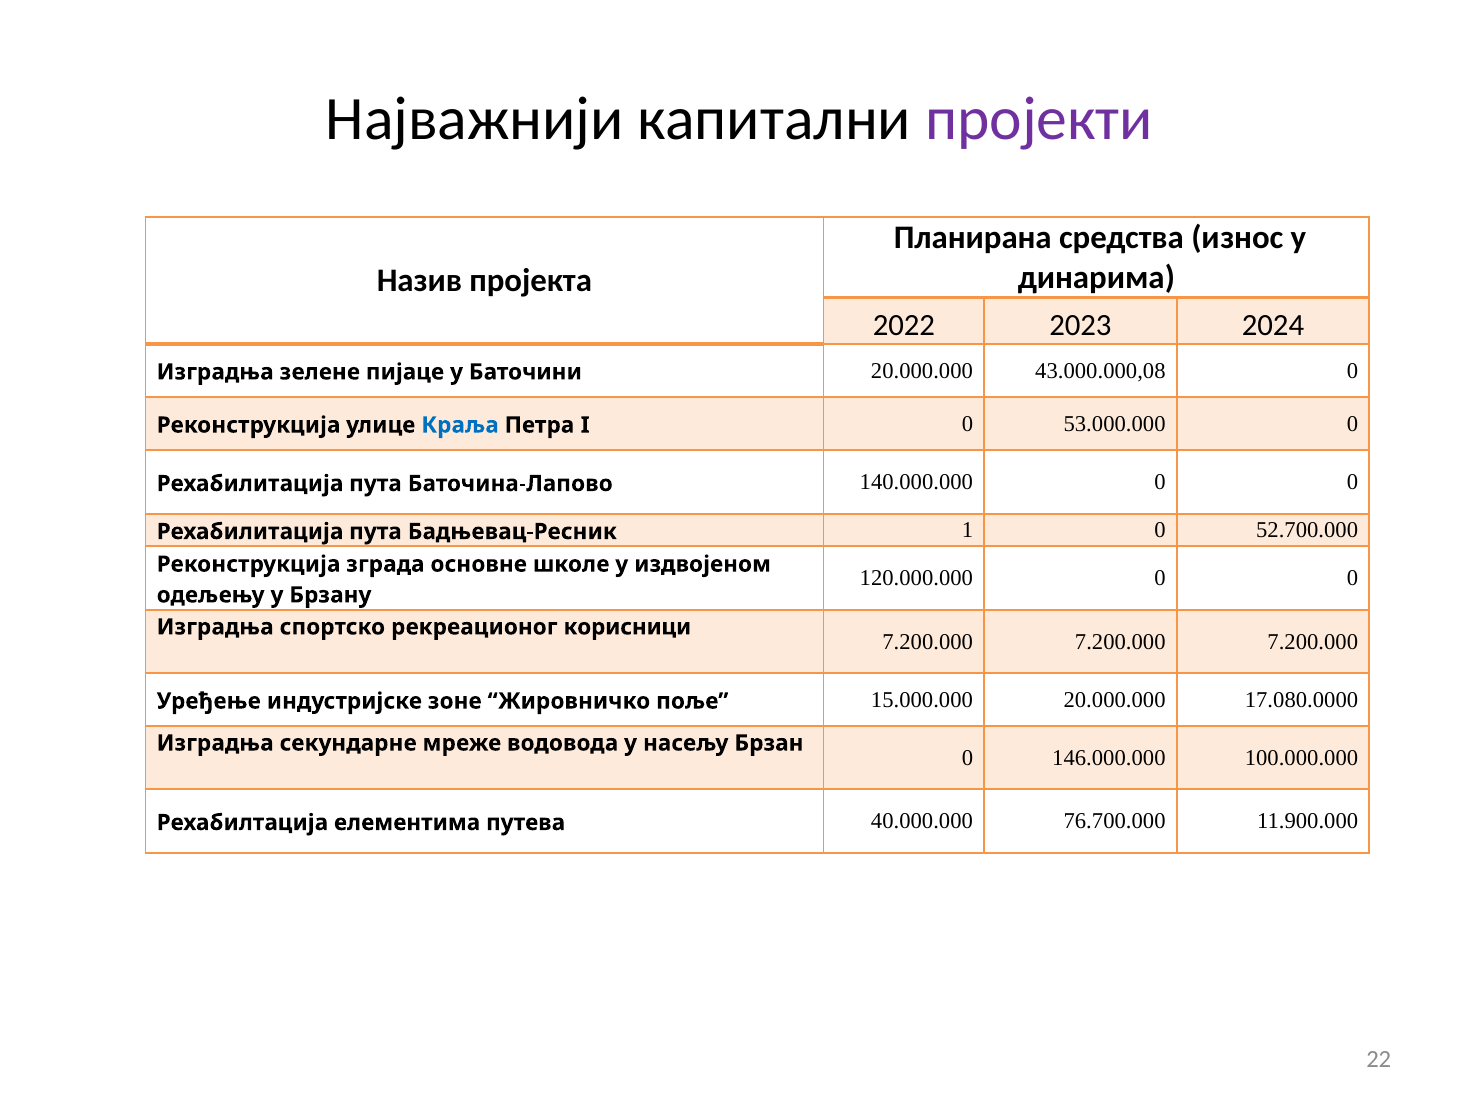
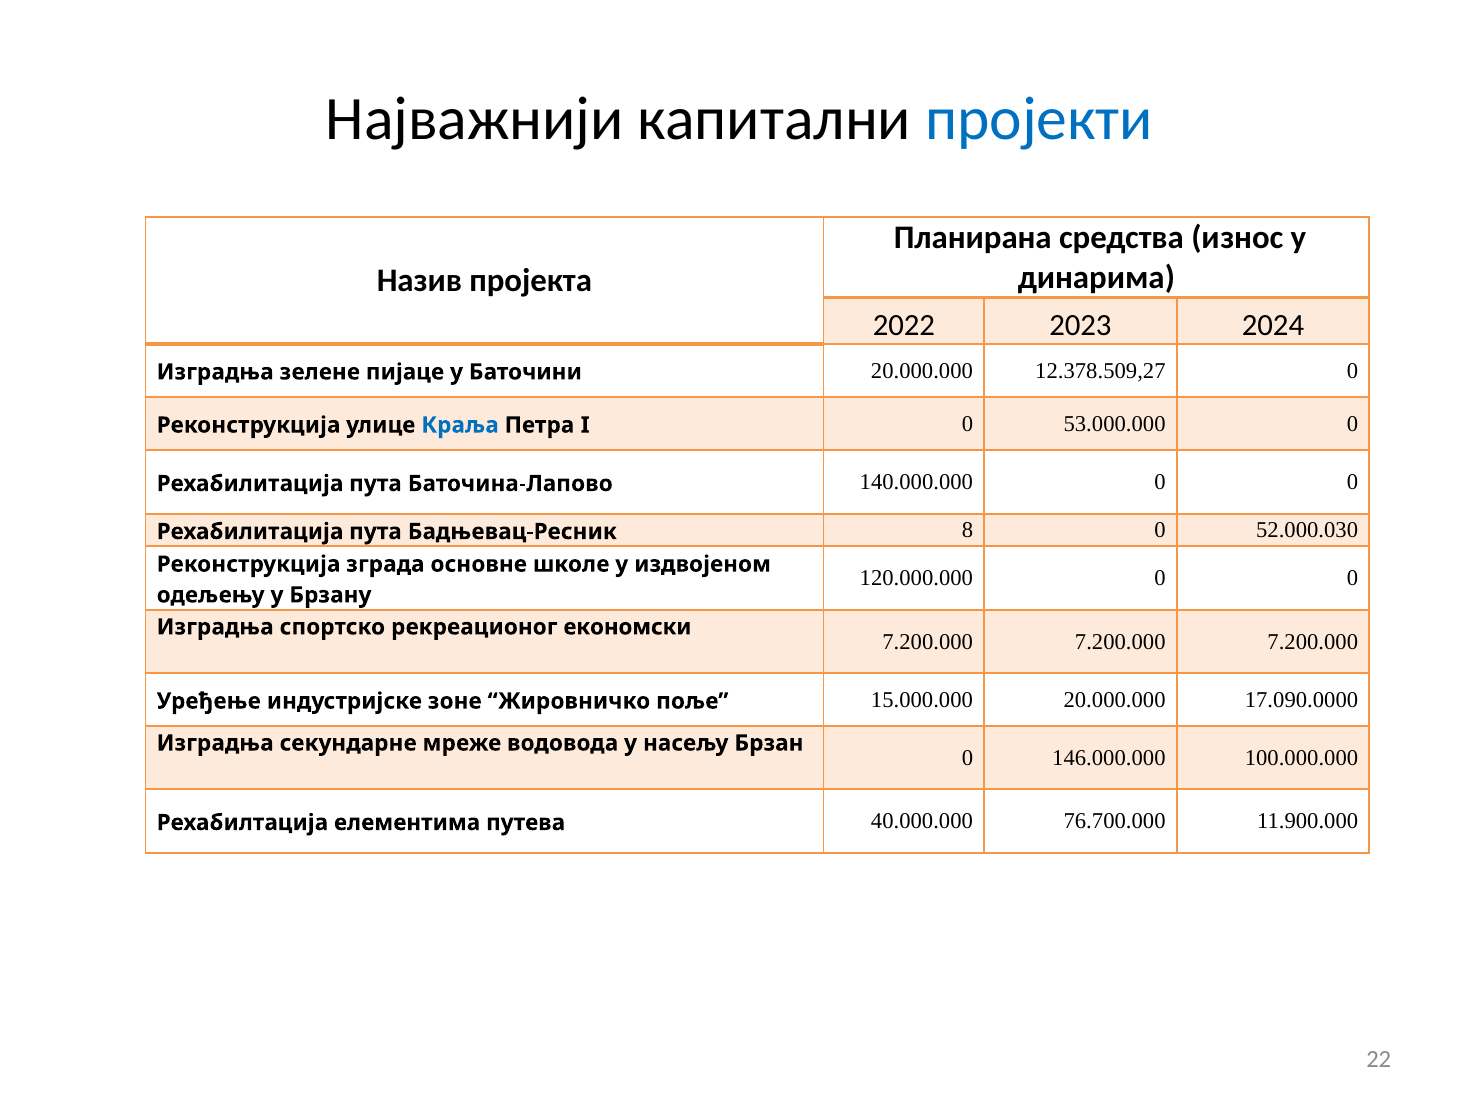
пројекти colour: purple -> blue (1039, 120)
43.000.000,08: 43.000.000,08 -> 12.378.509,27 (1100, 371)
1: 1 -> 8 (967, 530)
52.700.000: 52.700.000 -> 52.000.030 (1307, 530)
корисници: корисници -> економски (627, 627)
17.080.0000: 17.080.0000 -> 17.090.0000 (1301, 700)
